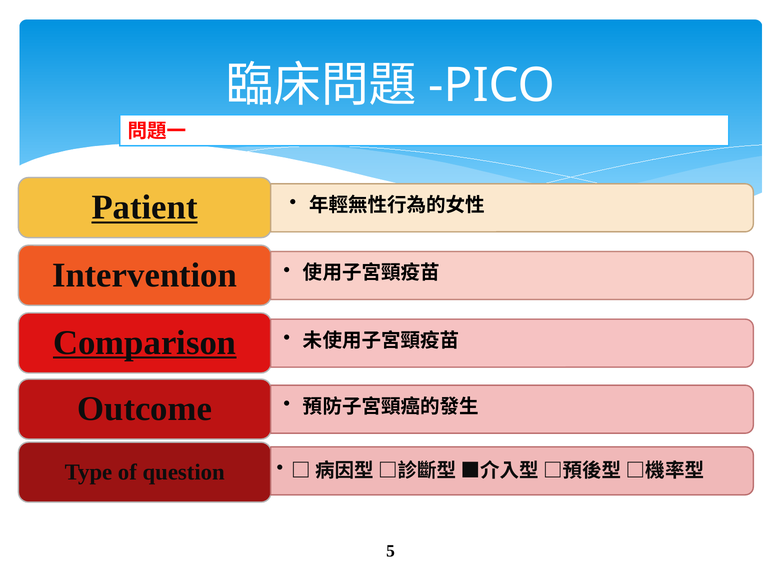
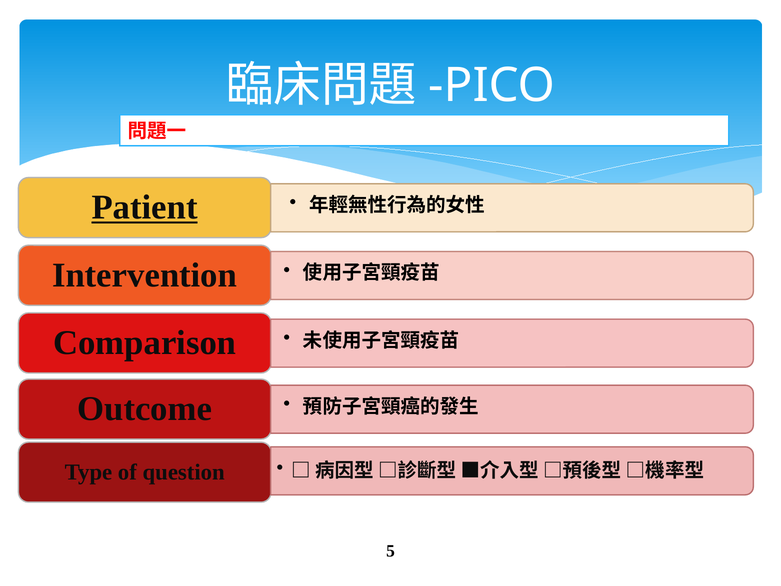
Comparison underline: present -> none (145, 343)
